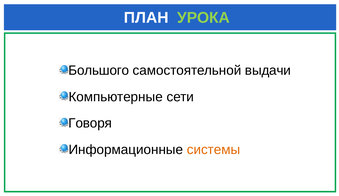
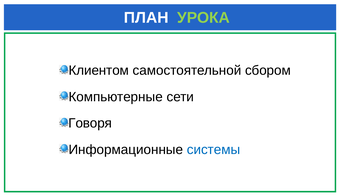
Большого: Большого -> Клиентом (99, 70)
выдачи: выдачи -> сбором (268, 70)
системы colour: orange -> blue (214, 149)
